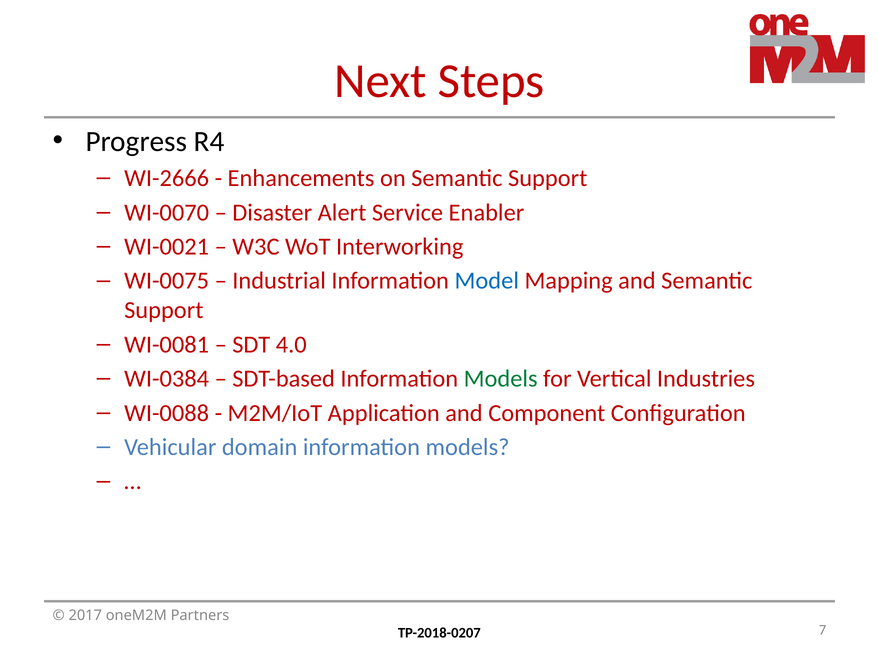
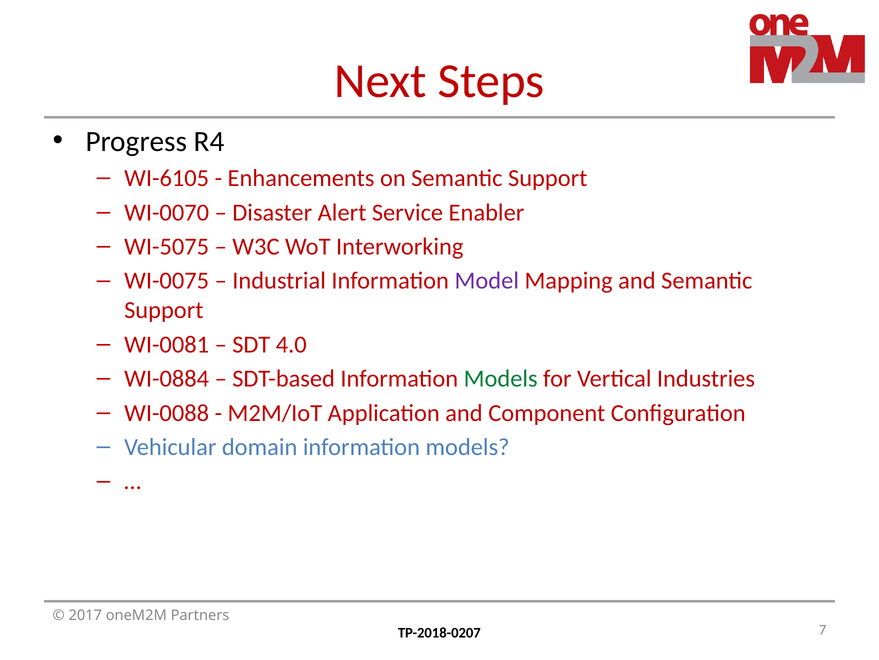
WI-2666: WI-2666 -> WI-6105 (167, 178)
WI-0021: WI-0021 -> WI-5075 (167, 246)
Model colour: blue -> purple (487, 281)
WI-0384: WI-0384 -> WI-0884 (167, 378)
